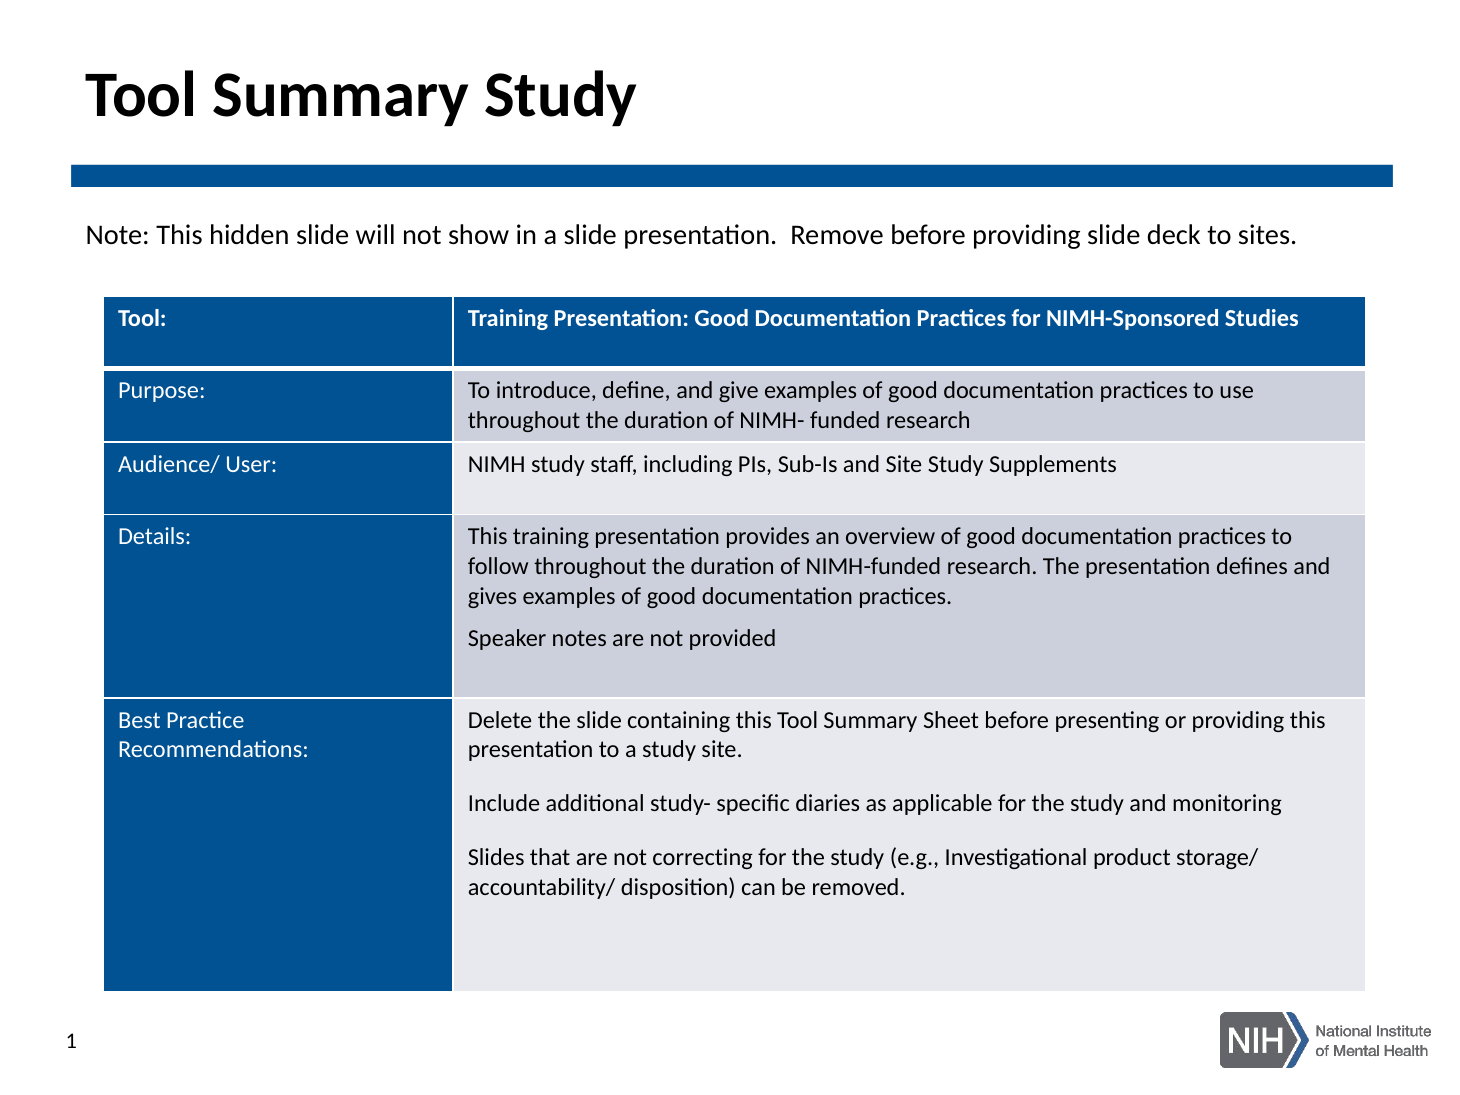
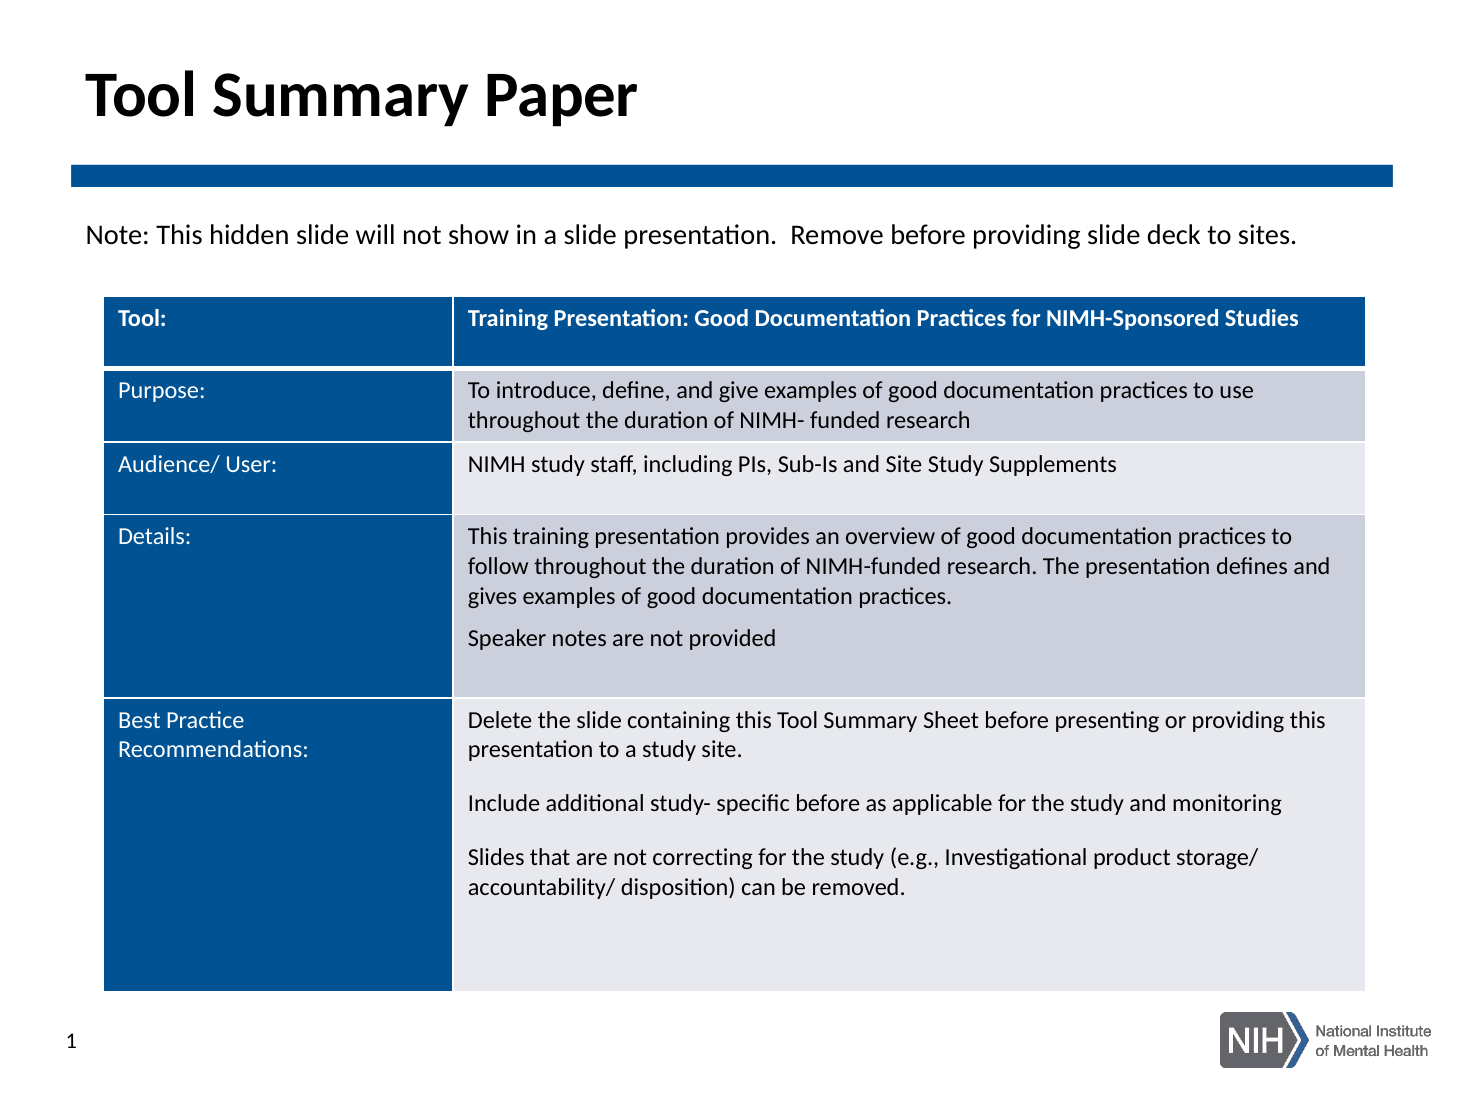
Summary Study: Study -> Paper (561, 96)
specific diaries: diaries -> before (828, 804)
